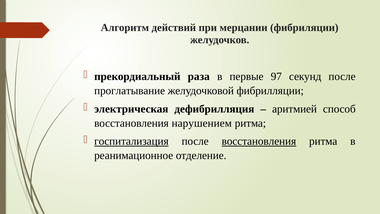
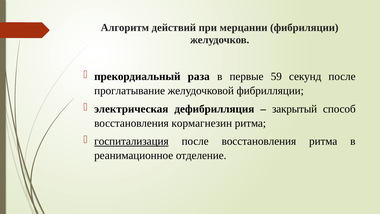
97: 97 -> 59 (276, 76)
аритмией: аритмией -> закрытый (295, 109)
нарушением: нарушением -> кормагнезин (202, 123)
восстановления underline: present -> none (259, 141)
